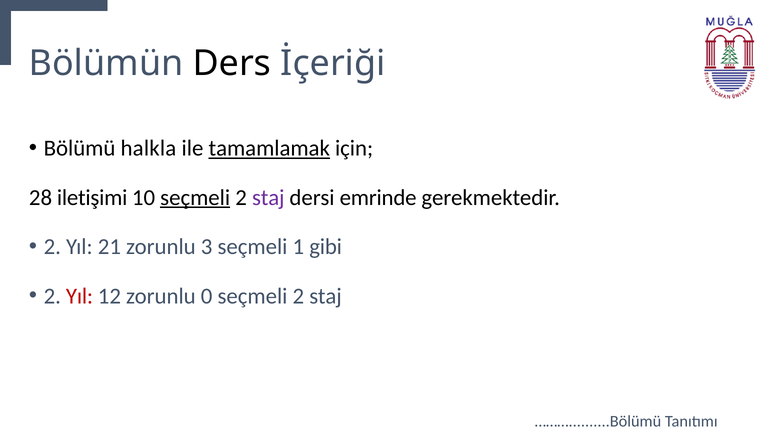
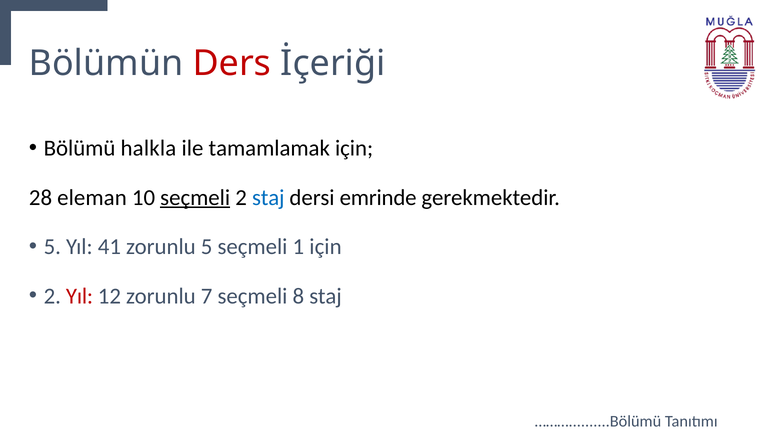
Ders colour: black -> red (232, 63)
tamamlamak underline: present -> none (269, 148)
iletişimi: iletişimi -> eleman (92, 198)
staj colour: purple -> blue (268, 198)
2: 2 -> 5 (52, 247)
21: 21 -> 41 (109, 247)
zorunlu 3: 3 -> 5 (207, 247)
1 gibi: gibi -> için (325, 247)
0: 0 -> 7 (207, 296)
2: 2 -> 8 (298, 296)
